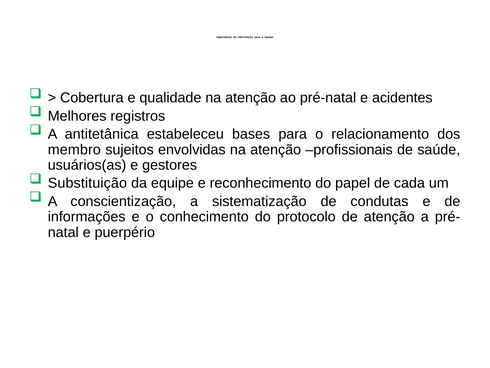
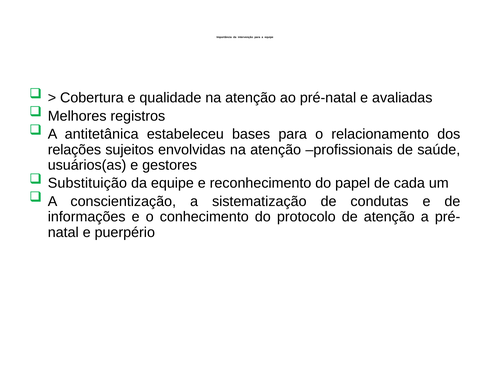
acidentes: acidentes -> avaliadas (402, 98)
membro: membro -> relações (74, 149)
